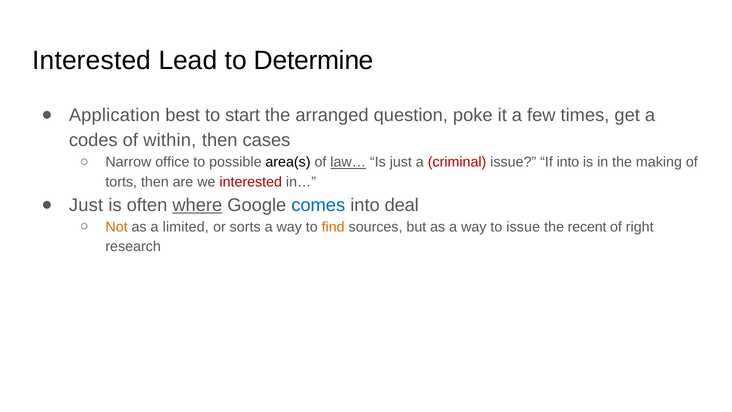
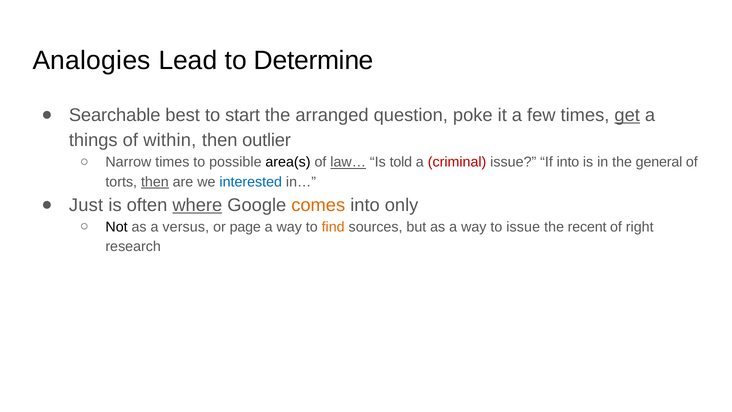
Interested: Interested -> Analogies (92, 61)
Application: Application -> Searchable (115, 115)
get underline: none -> present (627, 115)
codes: codes -> things (93, 140)
cases: cases -> outlier (267, 140)
Narrow office: office -> times (172, 162)
Is just: just -> told (401, 162)
making: making -> general (659, 162)
then underline: none -> present (155, 182)
interested colour: red -> blue (251, 182)
comes colour: blue -> orange (318, 205)
deal: deal -> only (402, 205)
Not colour: orange -> black (117, 227)
limited: limited -> versus (186, 227)
sorts: sorts -> page (245, 227)
